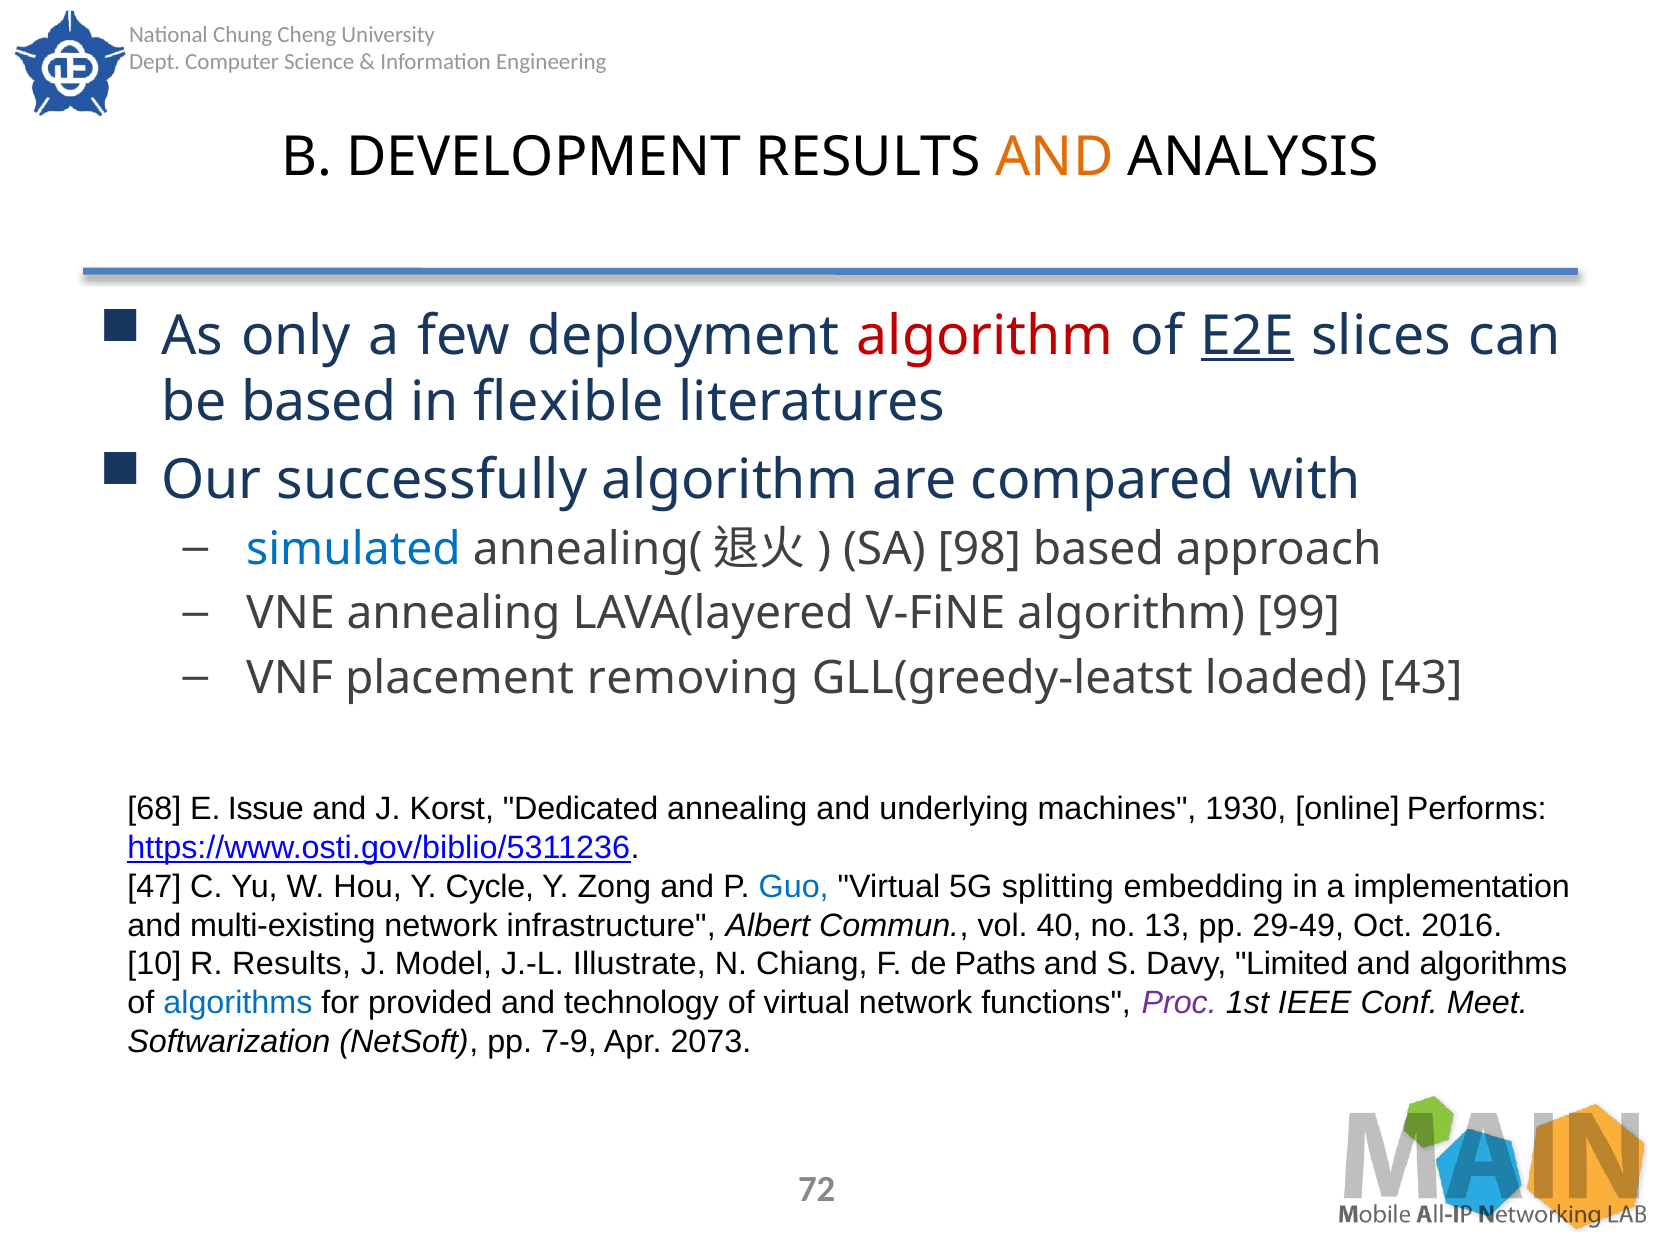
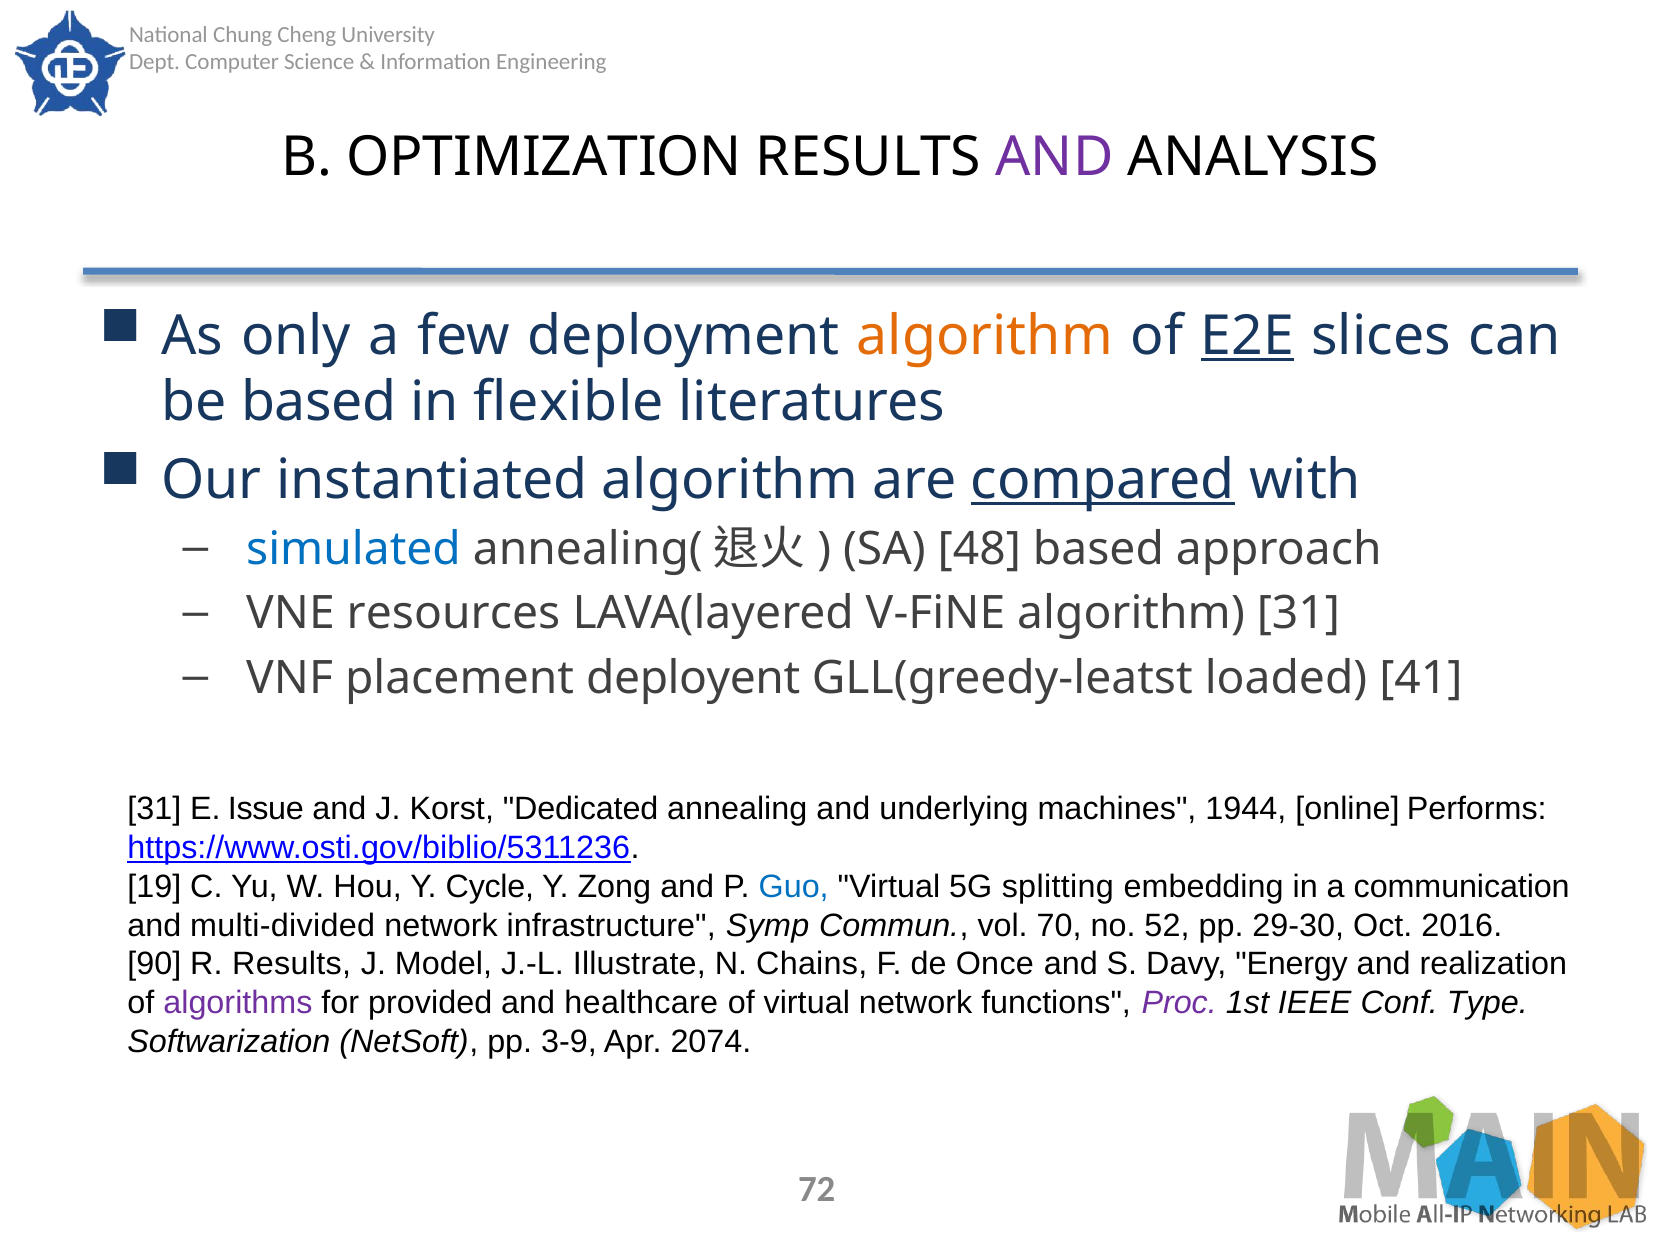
DEVELOPMENT: DEVELOPMENT -> OPTIMIZATION (544, 158)
AND colour: orange -> purple (1055, 158)
algorithm colour: red -> orange (985, 336)
successfully: successfully -> instantiated (432, 480)
compared underline: none -> present (1103, 480)
98: 98 -> 48 (979, 550)
VNE annealing: annealing -> resources (453, 614)
algorithm 99: 99 -> 31 (1298, 614)
removing: removing -> deployent (693, 679)
43: 43 -> 41 (1421, 679)
68: 68 -> 31 (154, 810)
1930: 1930 -> 1944 (1246, 810)
47: 47 -> 19 (154, 887)
implementation: implementation -> communication (1462, 887)
multi-existing: multi-existing -> multi-divided (283, 926)
Albert: Albert -> Symp (768, 926)
40: 40 -> 70 (1059, 926)
13: 13 -> 52 (1167, 926)
29-49: 29-49 -> 29-30 (1298, 926)
10: 10 -> 90 (154, 965)
Chiang: Chiang -> Chains (812, 965)
Paths: Paths -> Once (995, 965)
Limited: Limited -> Energy (1292, 965)
and algorithms: algorithms -> realization (1493, 965)
algorithms colour: blue -> purple (238, 1004)
technology: technology -> healthcare (641, 1004)
Meet: Meet -> Type (1487, 1004)
7-9: 7-9 -> 3-9 (569, 1042)
2073: 2073 -> 2074 (711, 1042)
